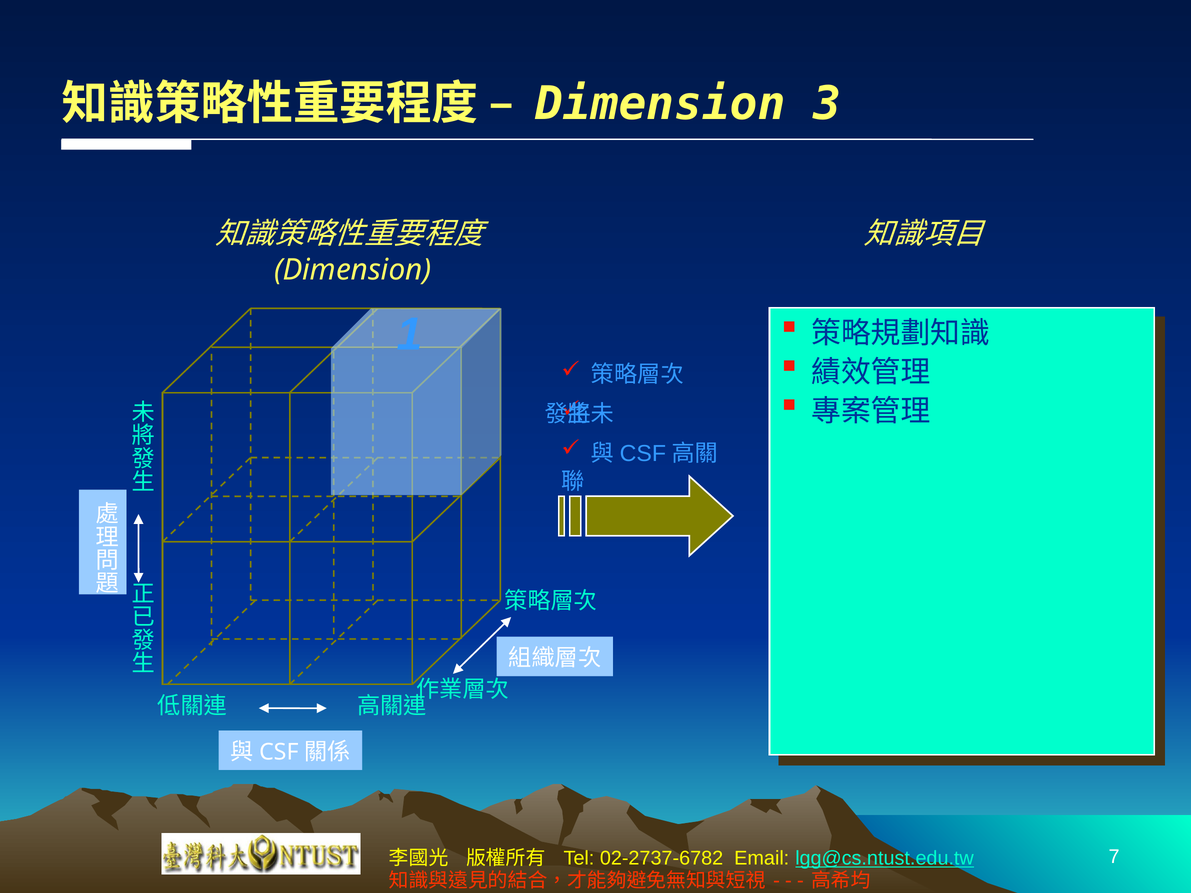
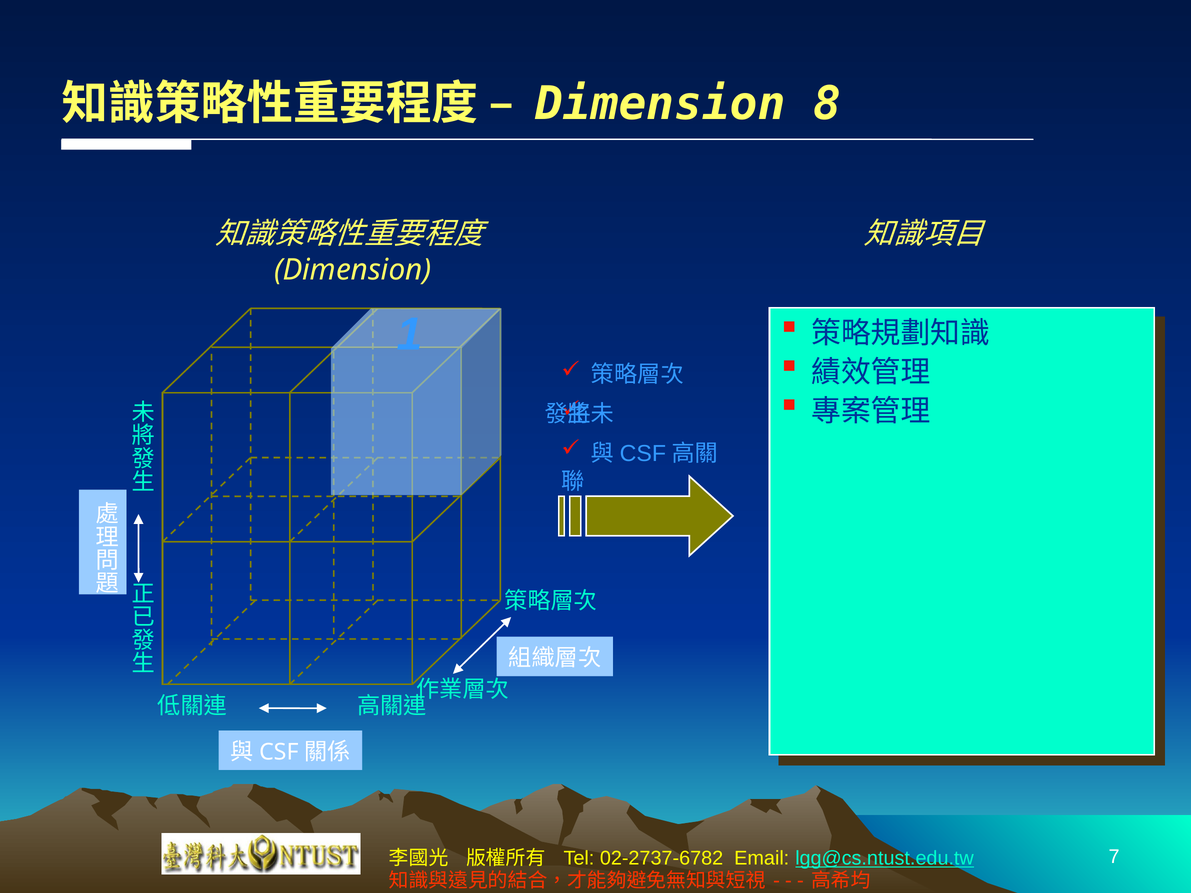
3: 3 -> 8 (827, 104)
